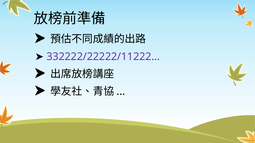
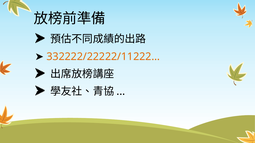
332222/22222/11222… colour: purple -> orange (103, 57)
